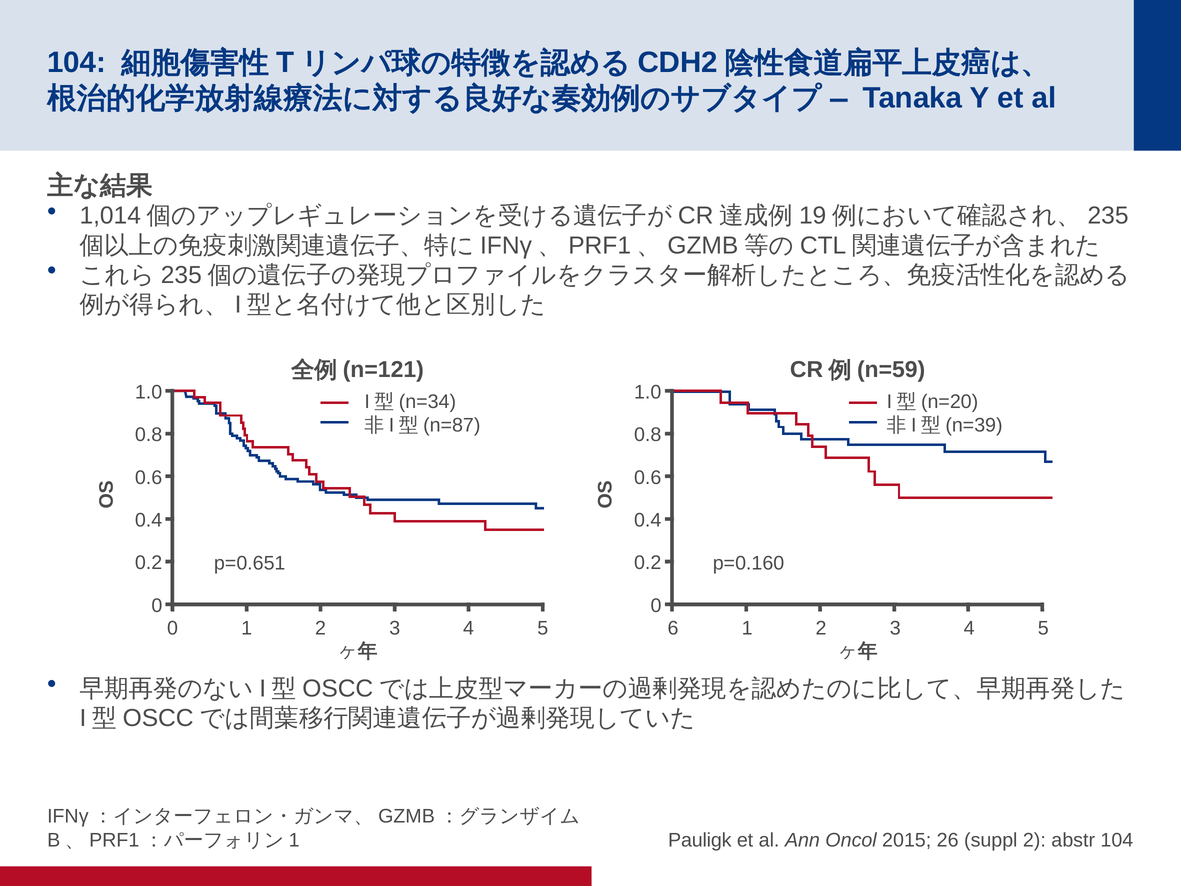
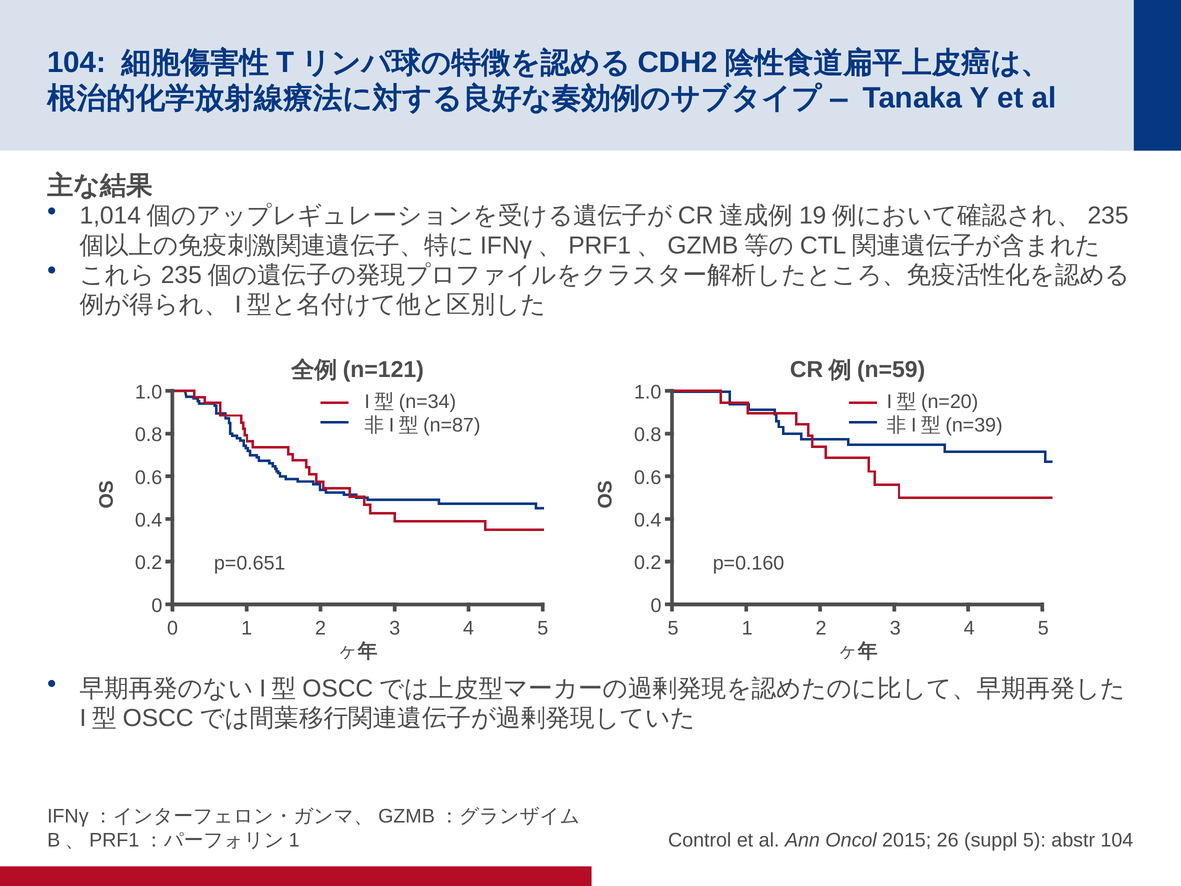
5 6: 6 -> 5 (673, 628)
Pauligk: Pauligk -> Control (700, 840)
suppl 2: 2 -> 5 (1034, 840)
